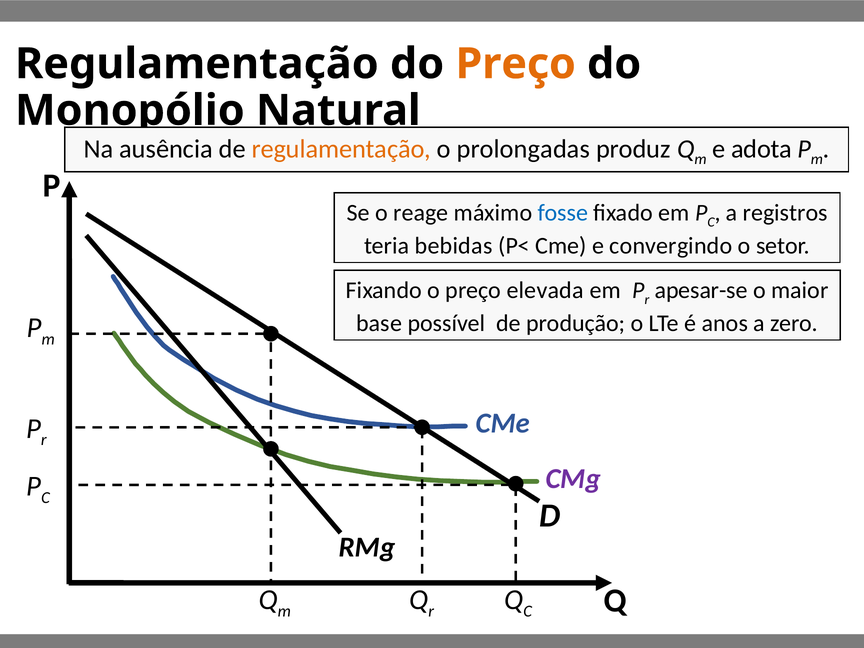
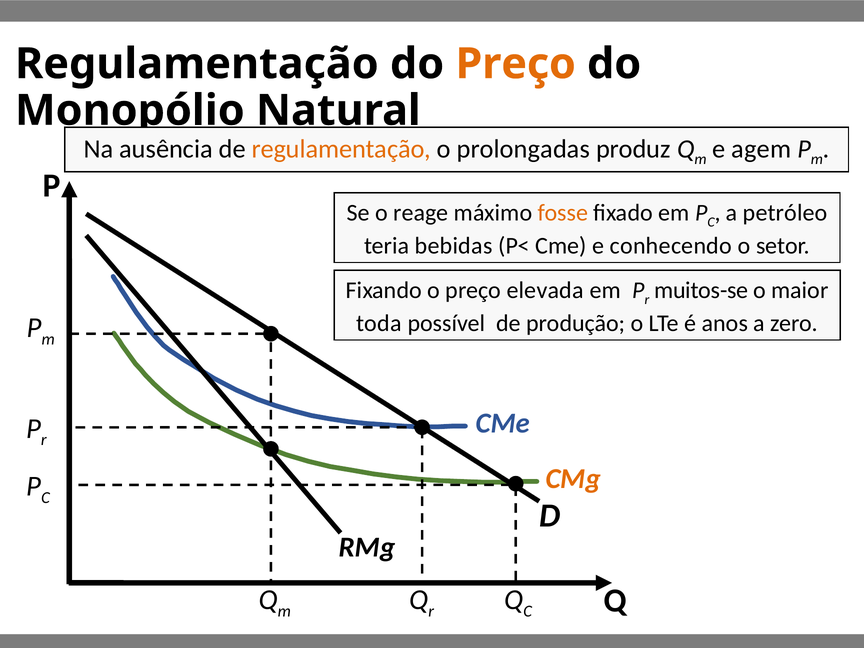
adota: adota -> agem (761, 149)
fosse colour: blue -> orange (563, 213)
registros: registros -> petróleo (785, 213)
convergindo: convergindo -> conhecendo (671, 246)
apesar-se: apesar-se -> muitos-se (701, 290)
base: base -> toda (379, 323)
CMg colour: purple -> orange (573, 479)
